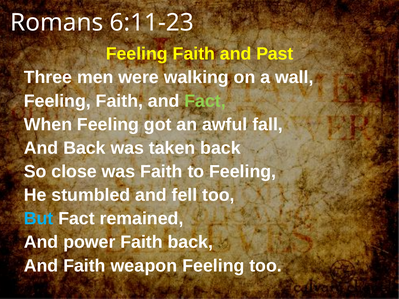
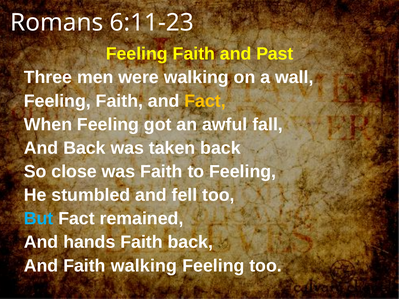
Fact colour: light green -> yellow (205, 101)
power: power -> hands (89, 242)
Faith weapon: weapon -> walking (144, 266)
